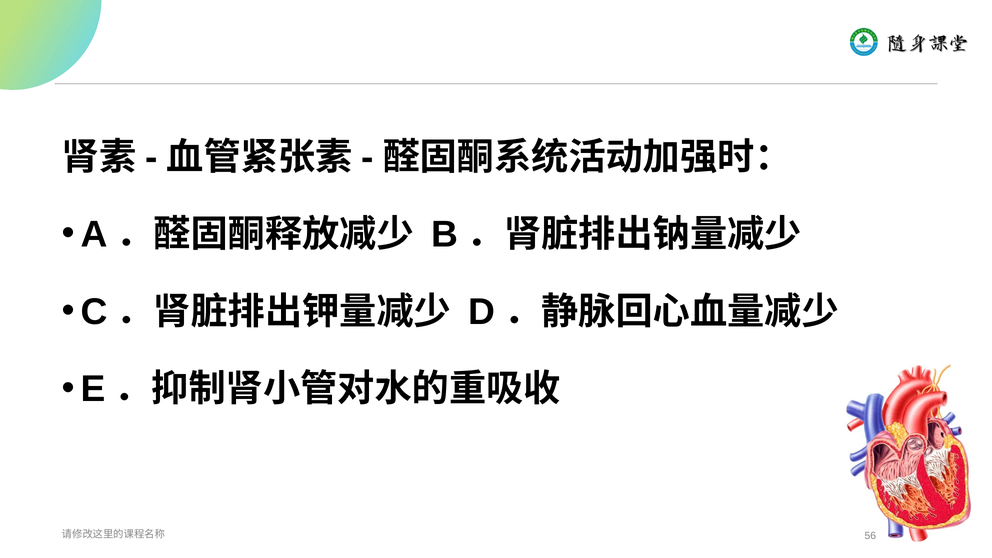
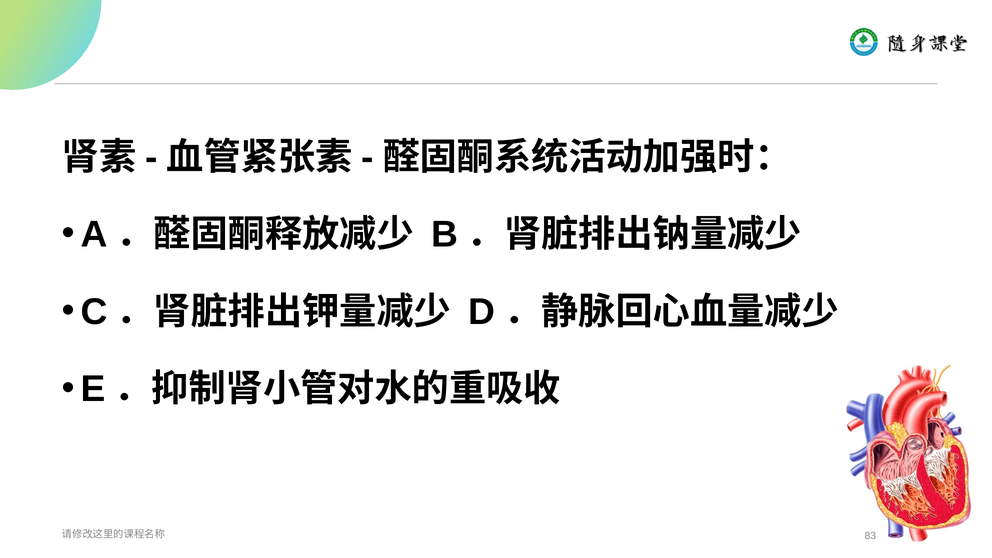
56: 56 -> 83 (870, 536)
